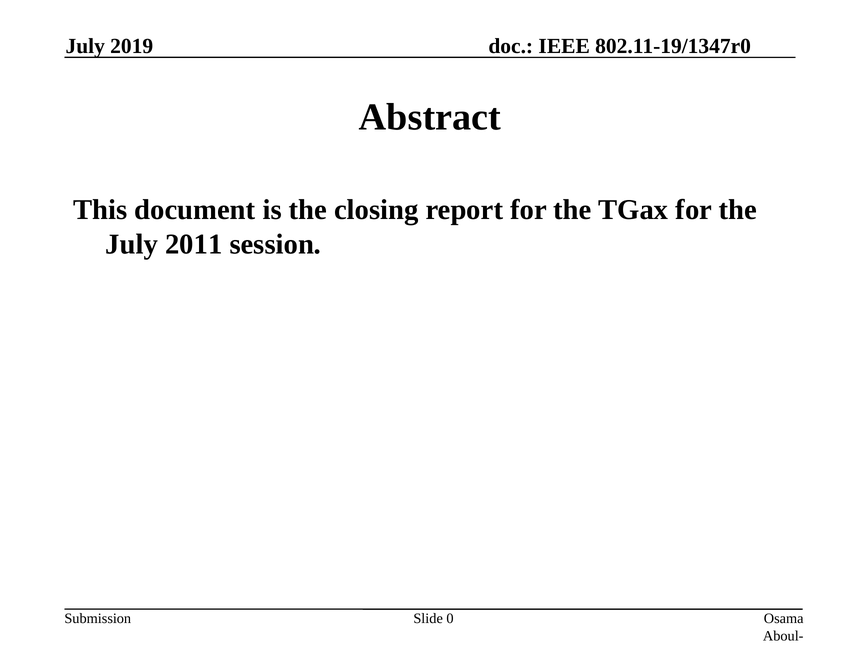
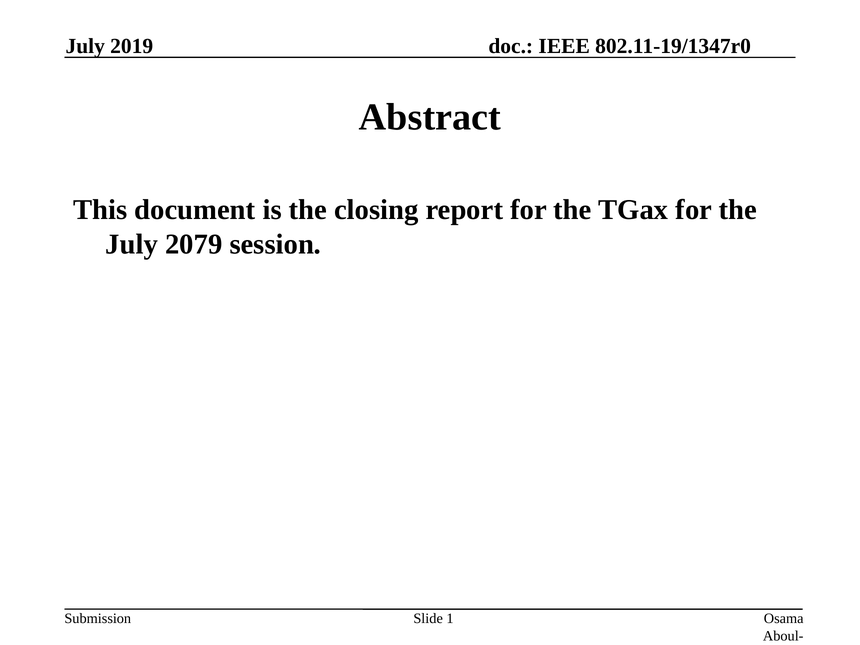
2011: 2011 -> 2079 (194, 244)
0: 0 -> 1 (450, 619)
